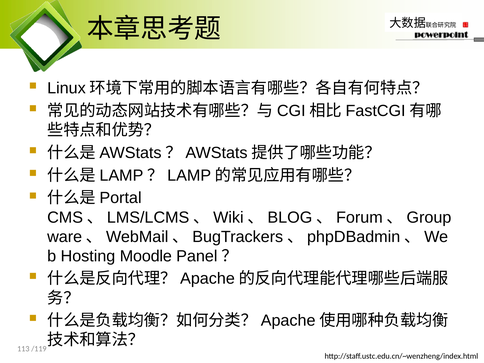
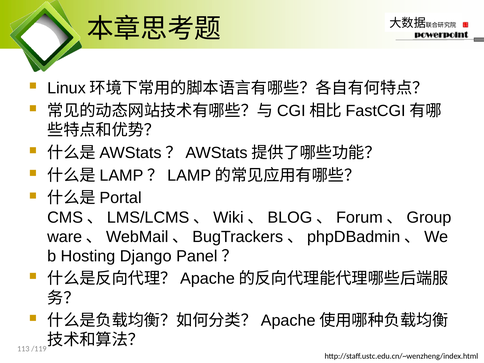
Moodle: Moodle -> Django (146, 256)
